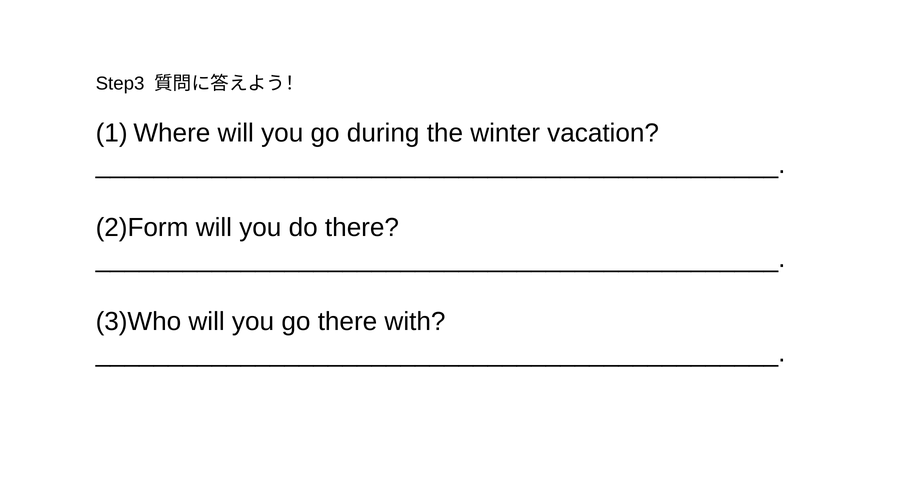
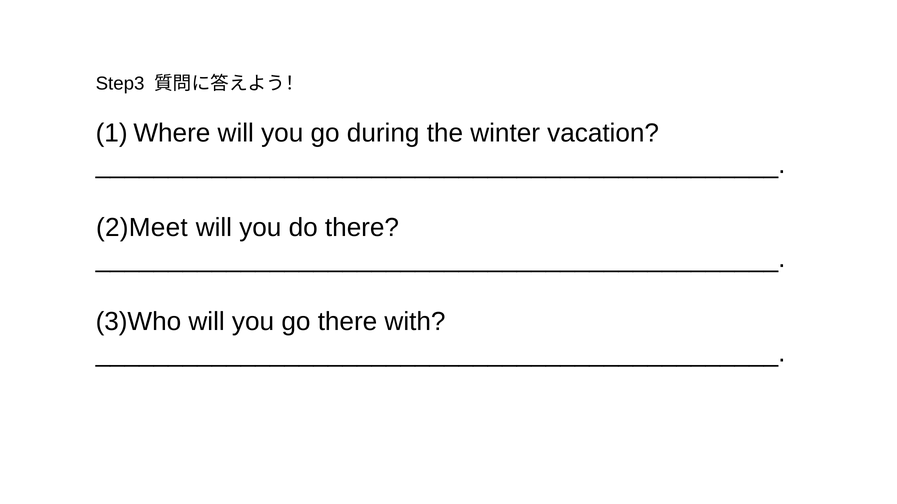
2)Form: 2)Form -> 2)Meet (142, 228)
